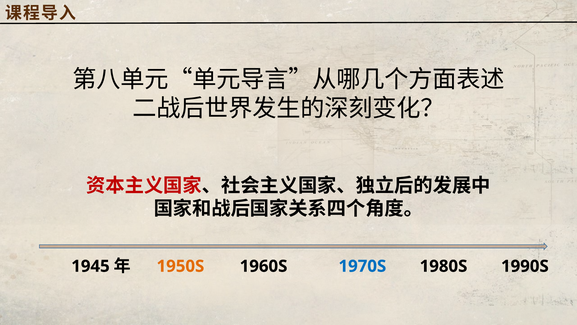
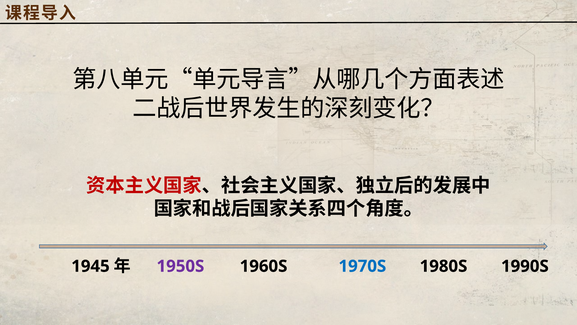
1950S colour: orange -> purple (180, 266)
